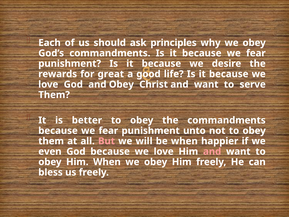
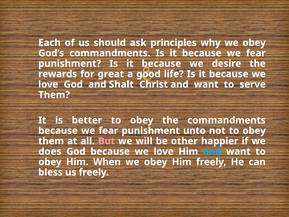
and Obey: Obey -> Shalt (121, 84)
be when: when -> other (184, 141)
even: even -> does (50, 151)
and colour: pink -> light blue (212, 151)
